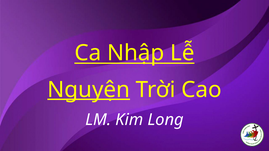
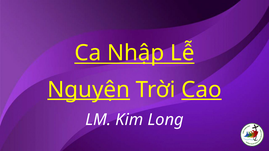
Cao underline: none -> present (202, 90)
